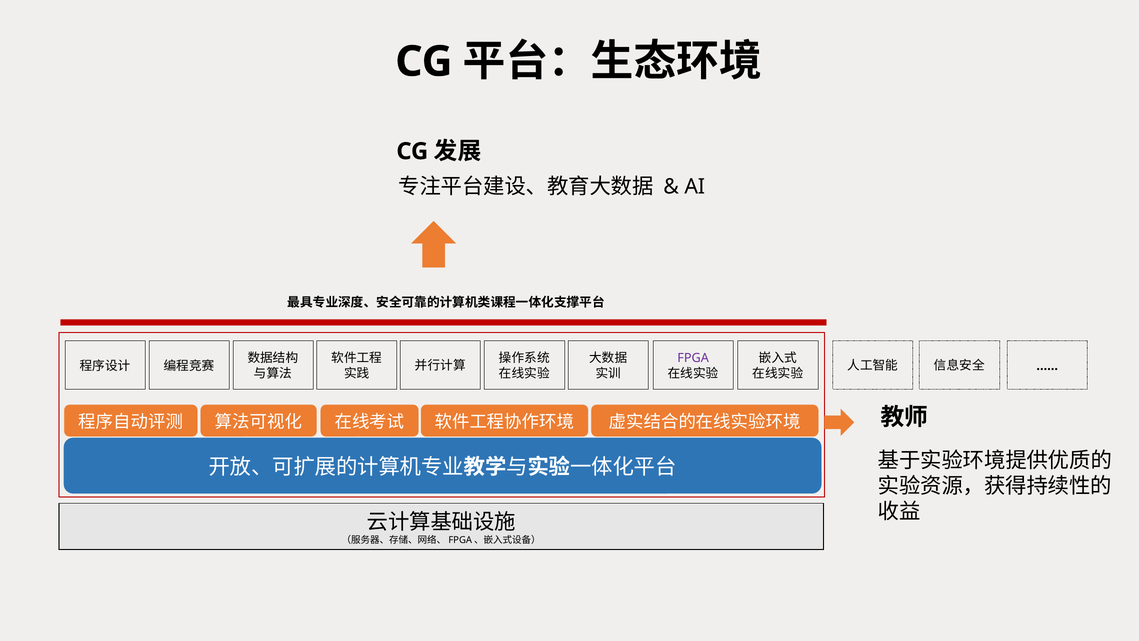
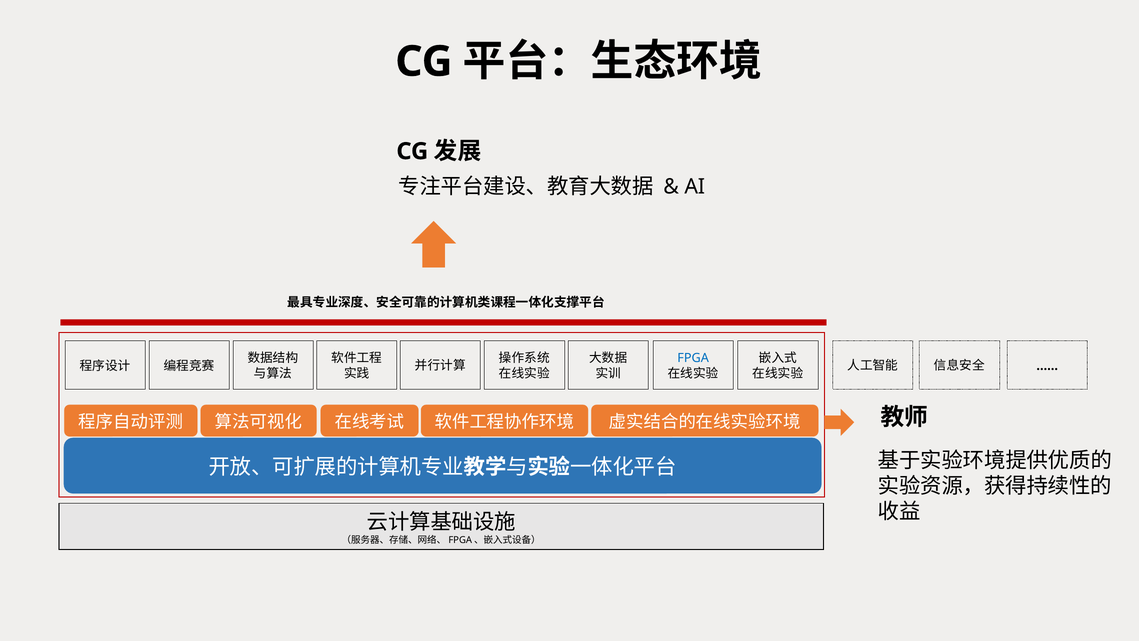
FPGA colour: purple -> blue (693, 358)
